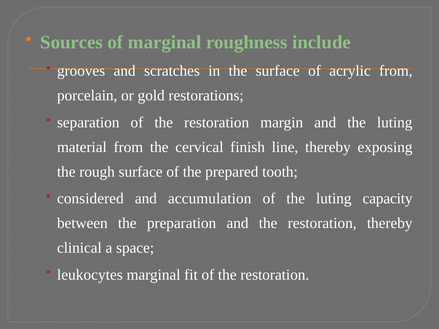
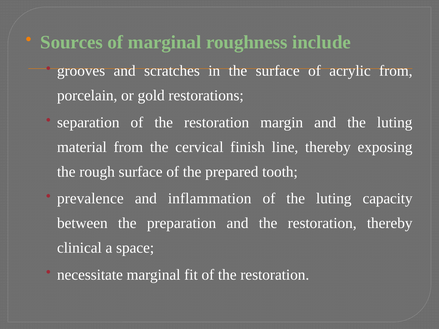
considered: considered -> prevalence (90, 199)
accumulation: accumulation -> inflammation (210, 199)
leukocytes: leukocytes -> necessitate (90, 275)
